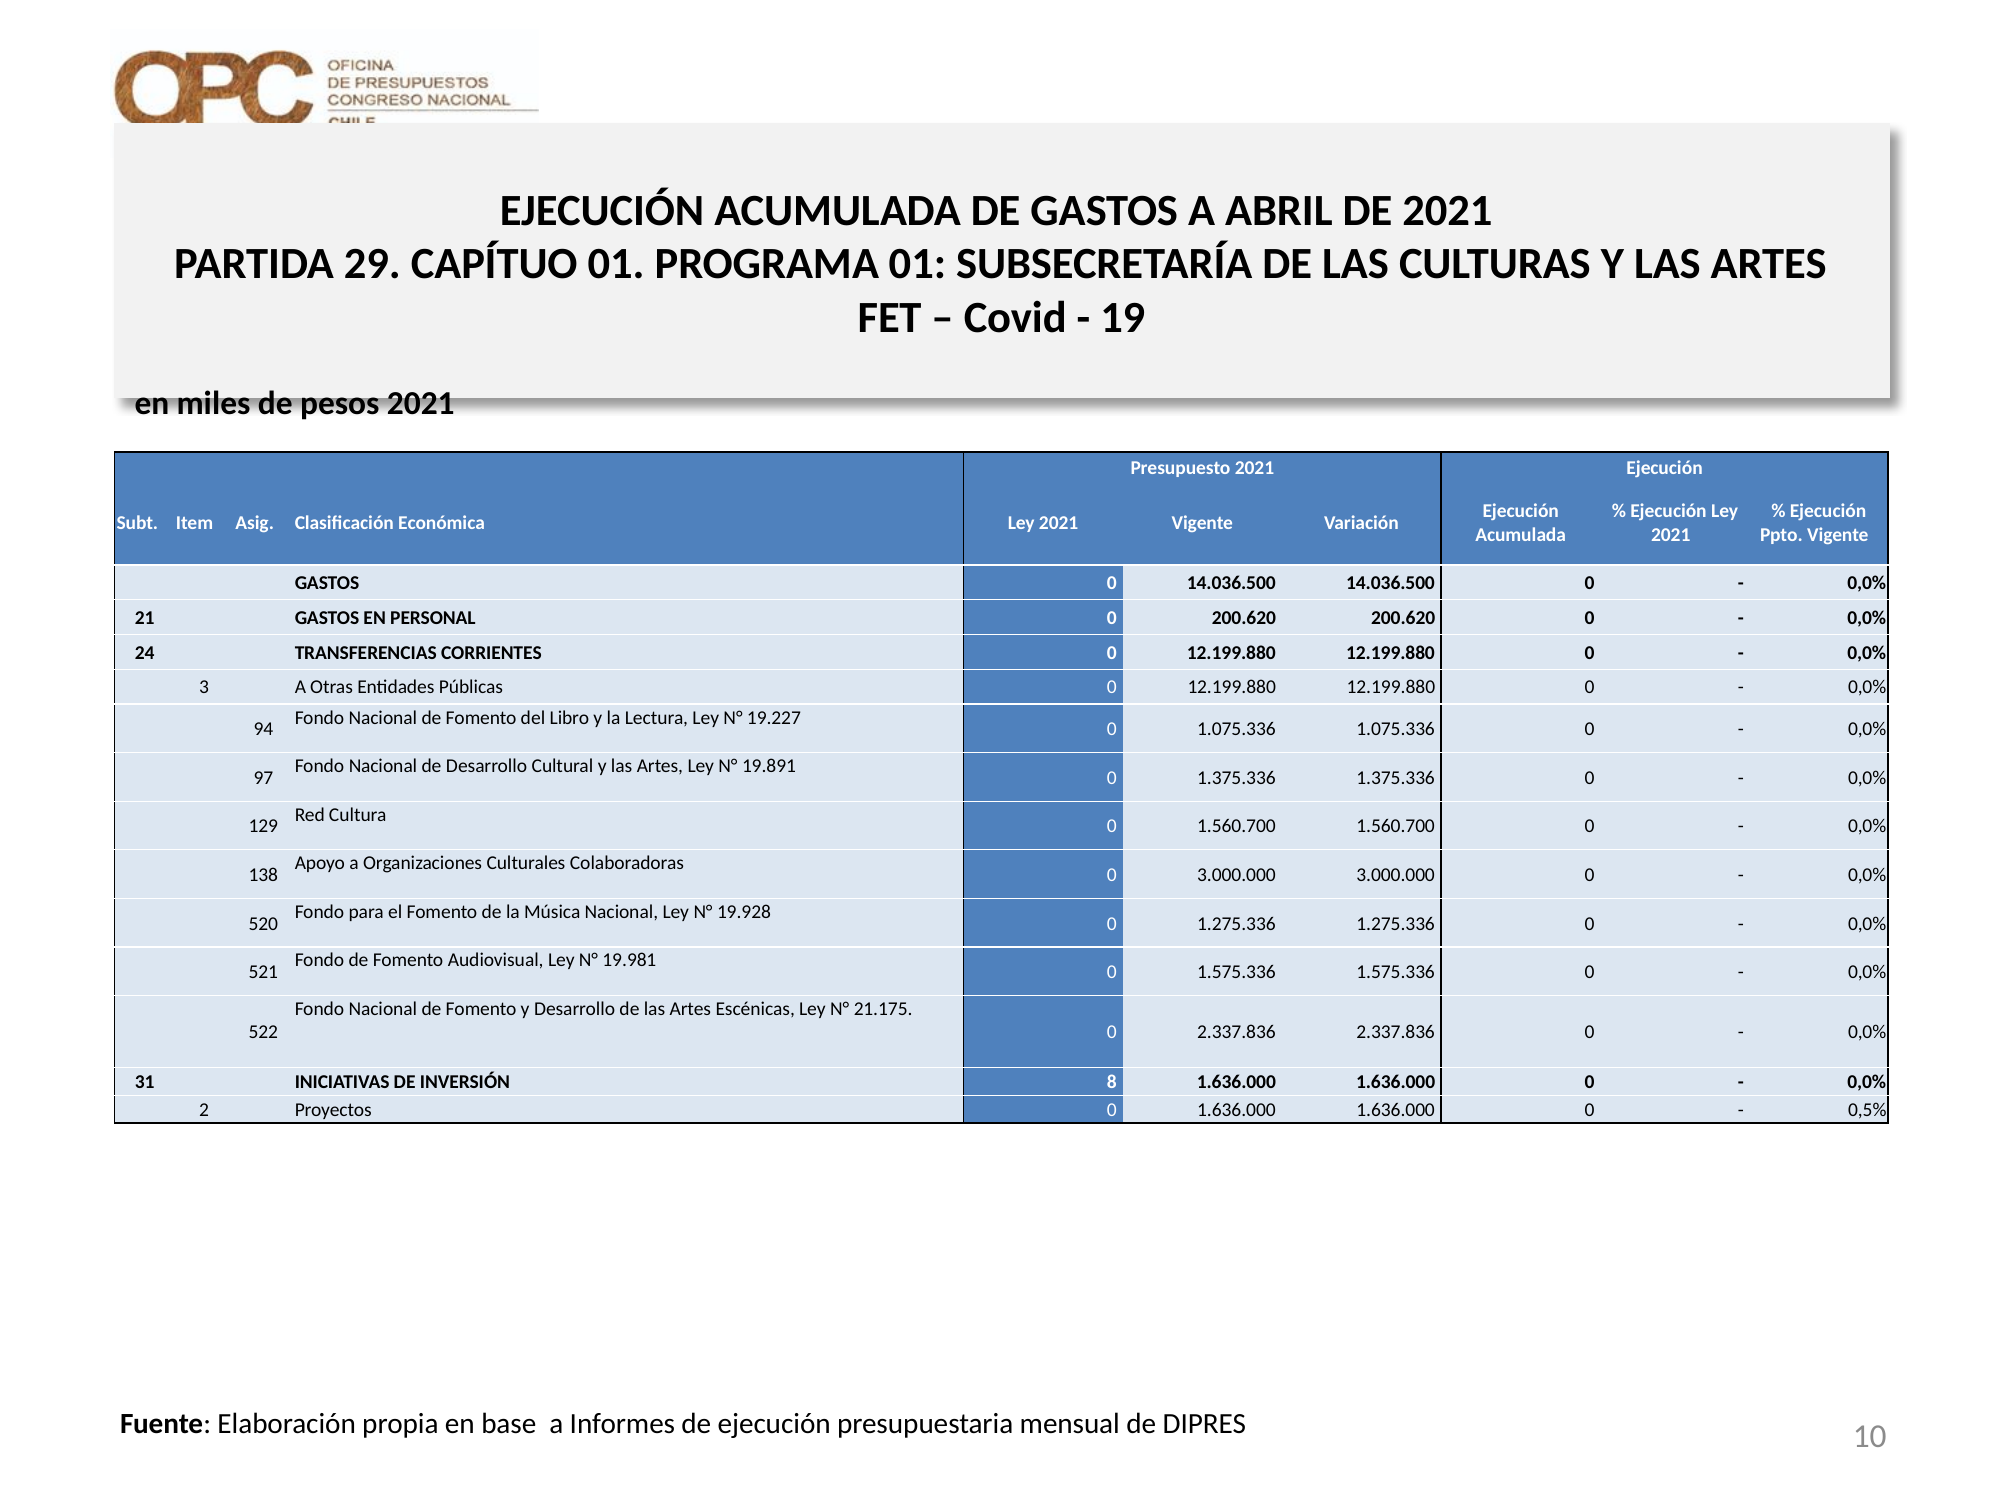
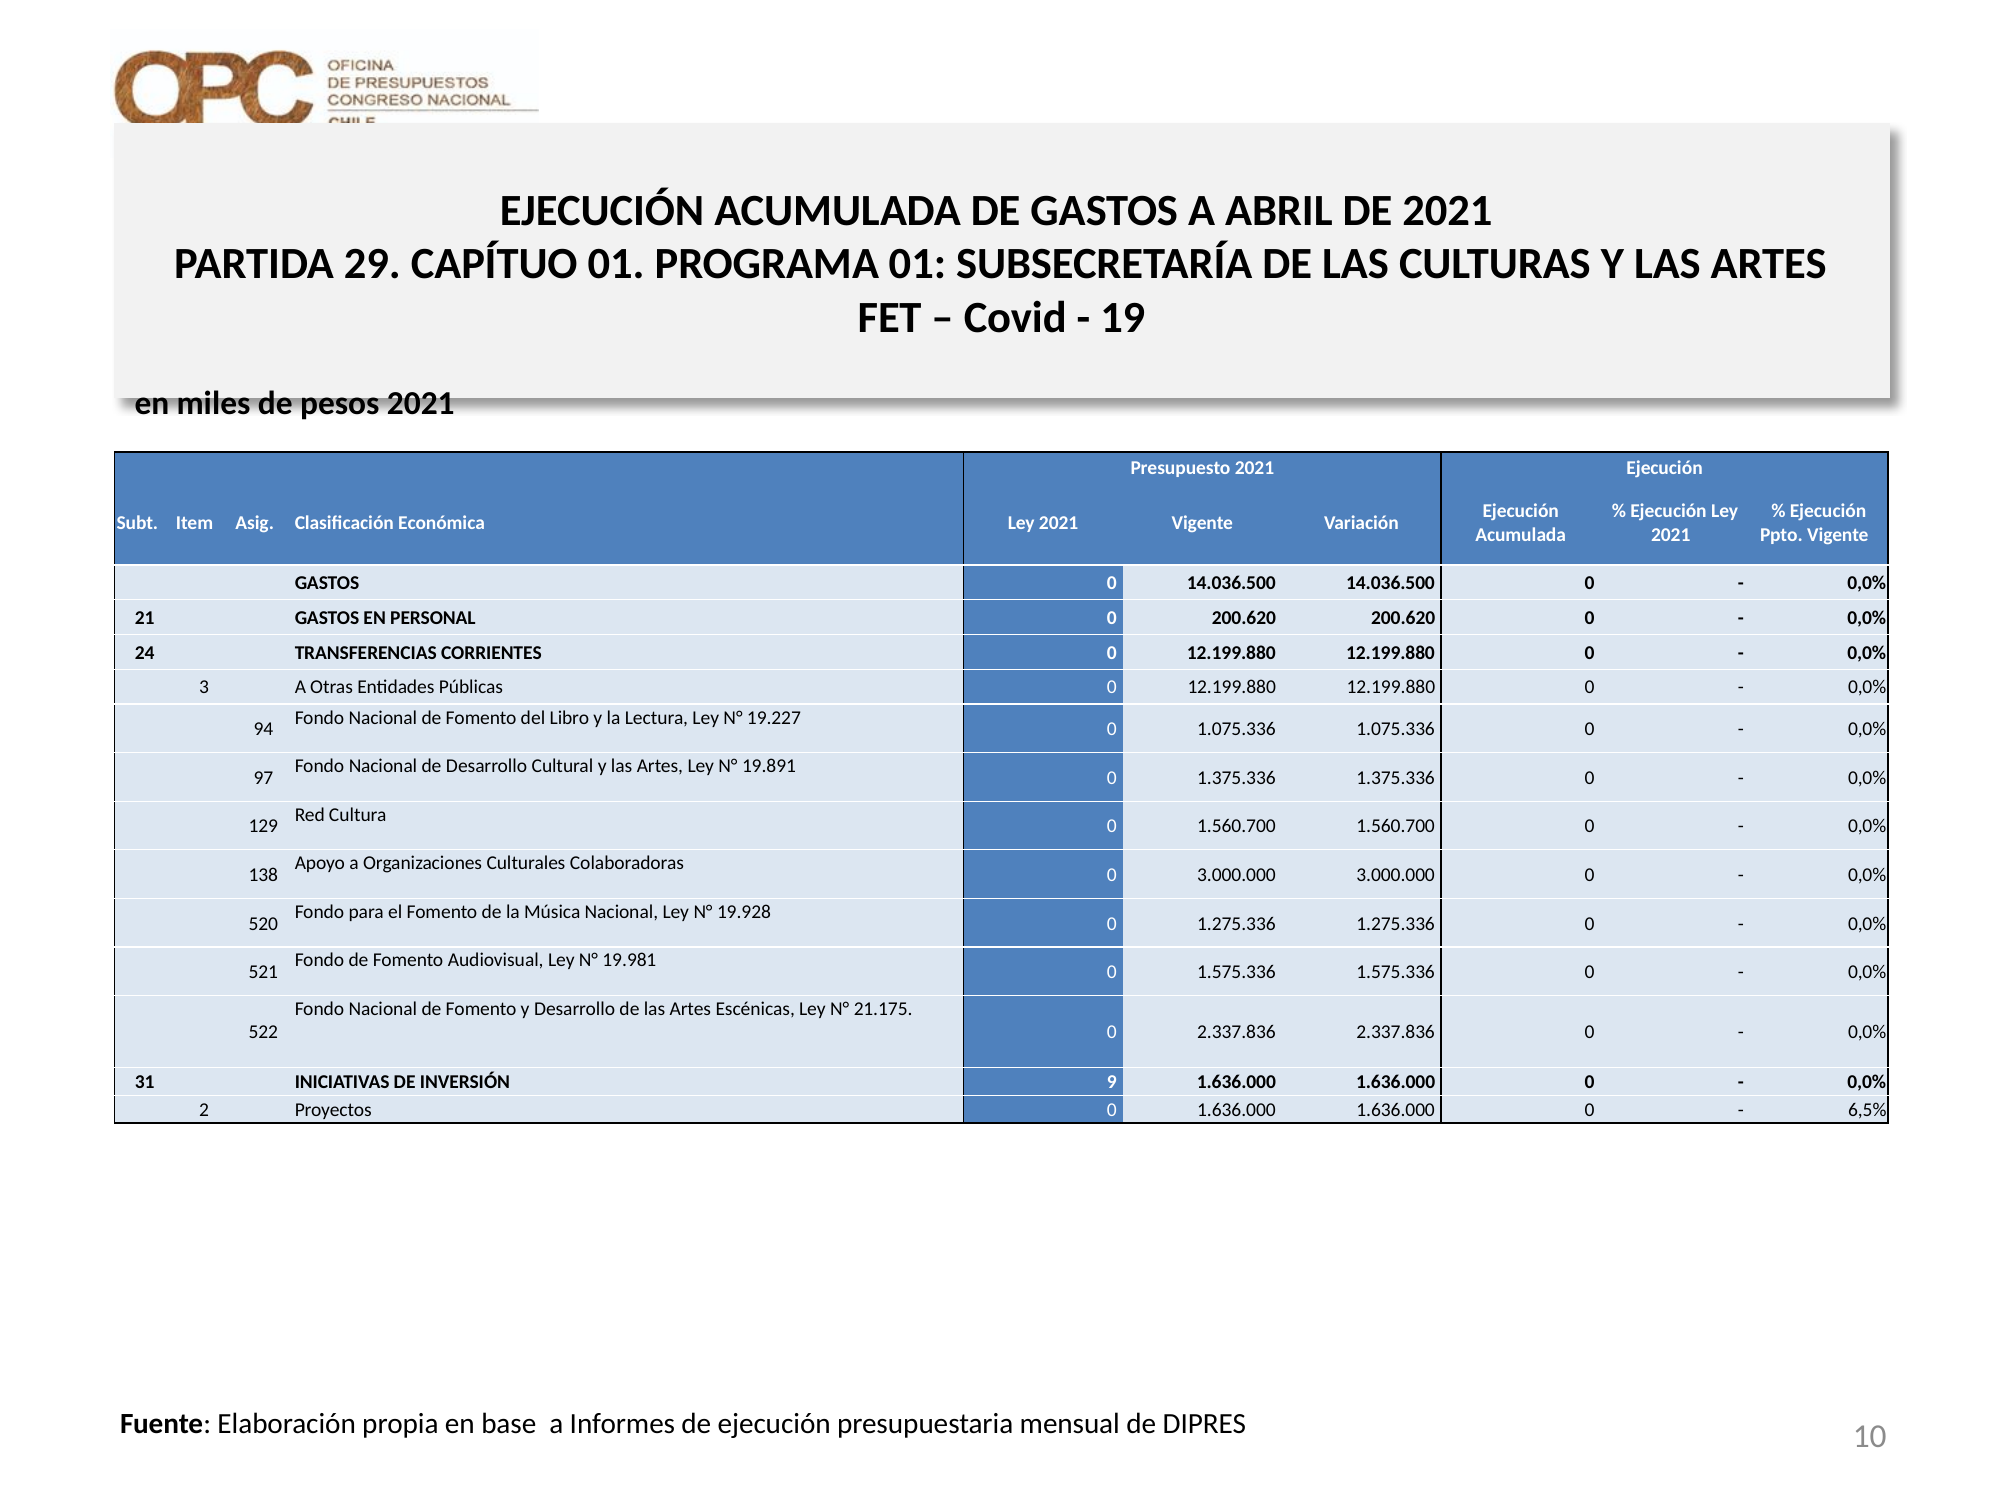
8: 8 -> 9 (1112, 1082)
0,5%: 0,5% -> 6,5% (1867, 1110)
